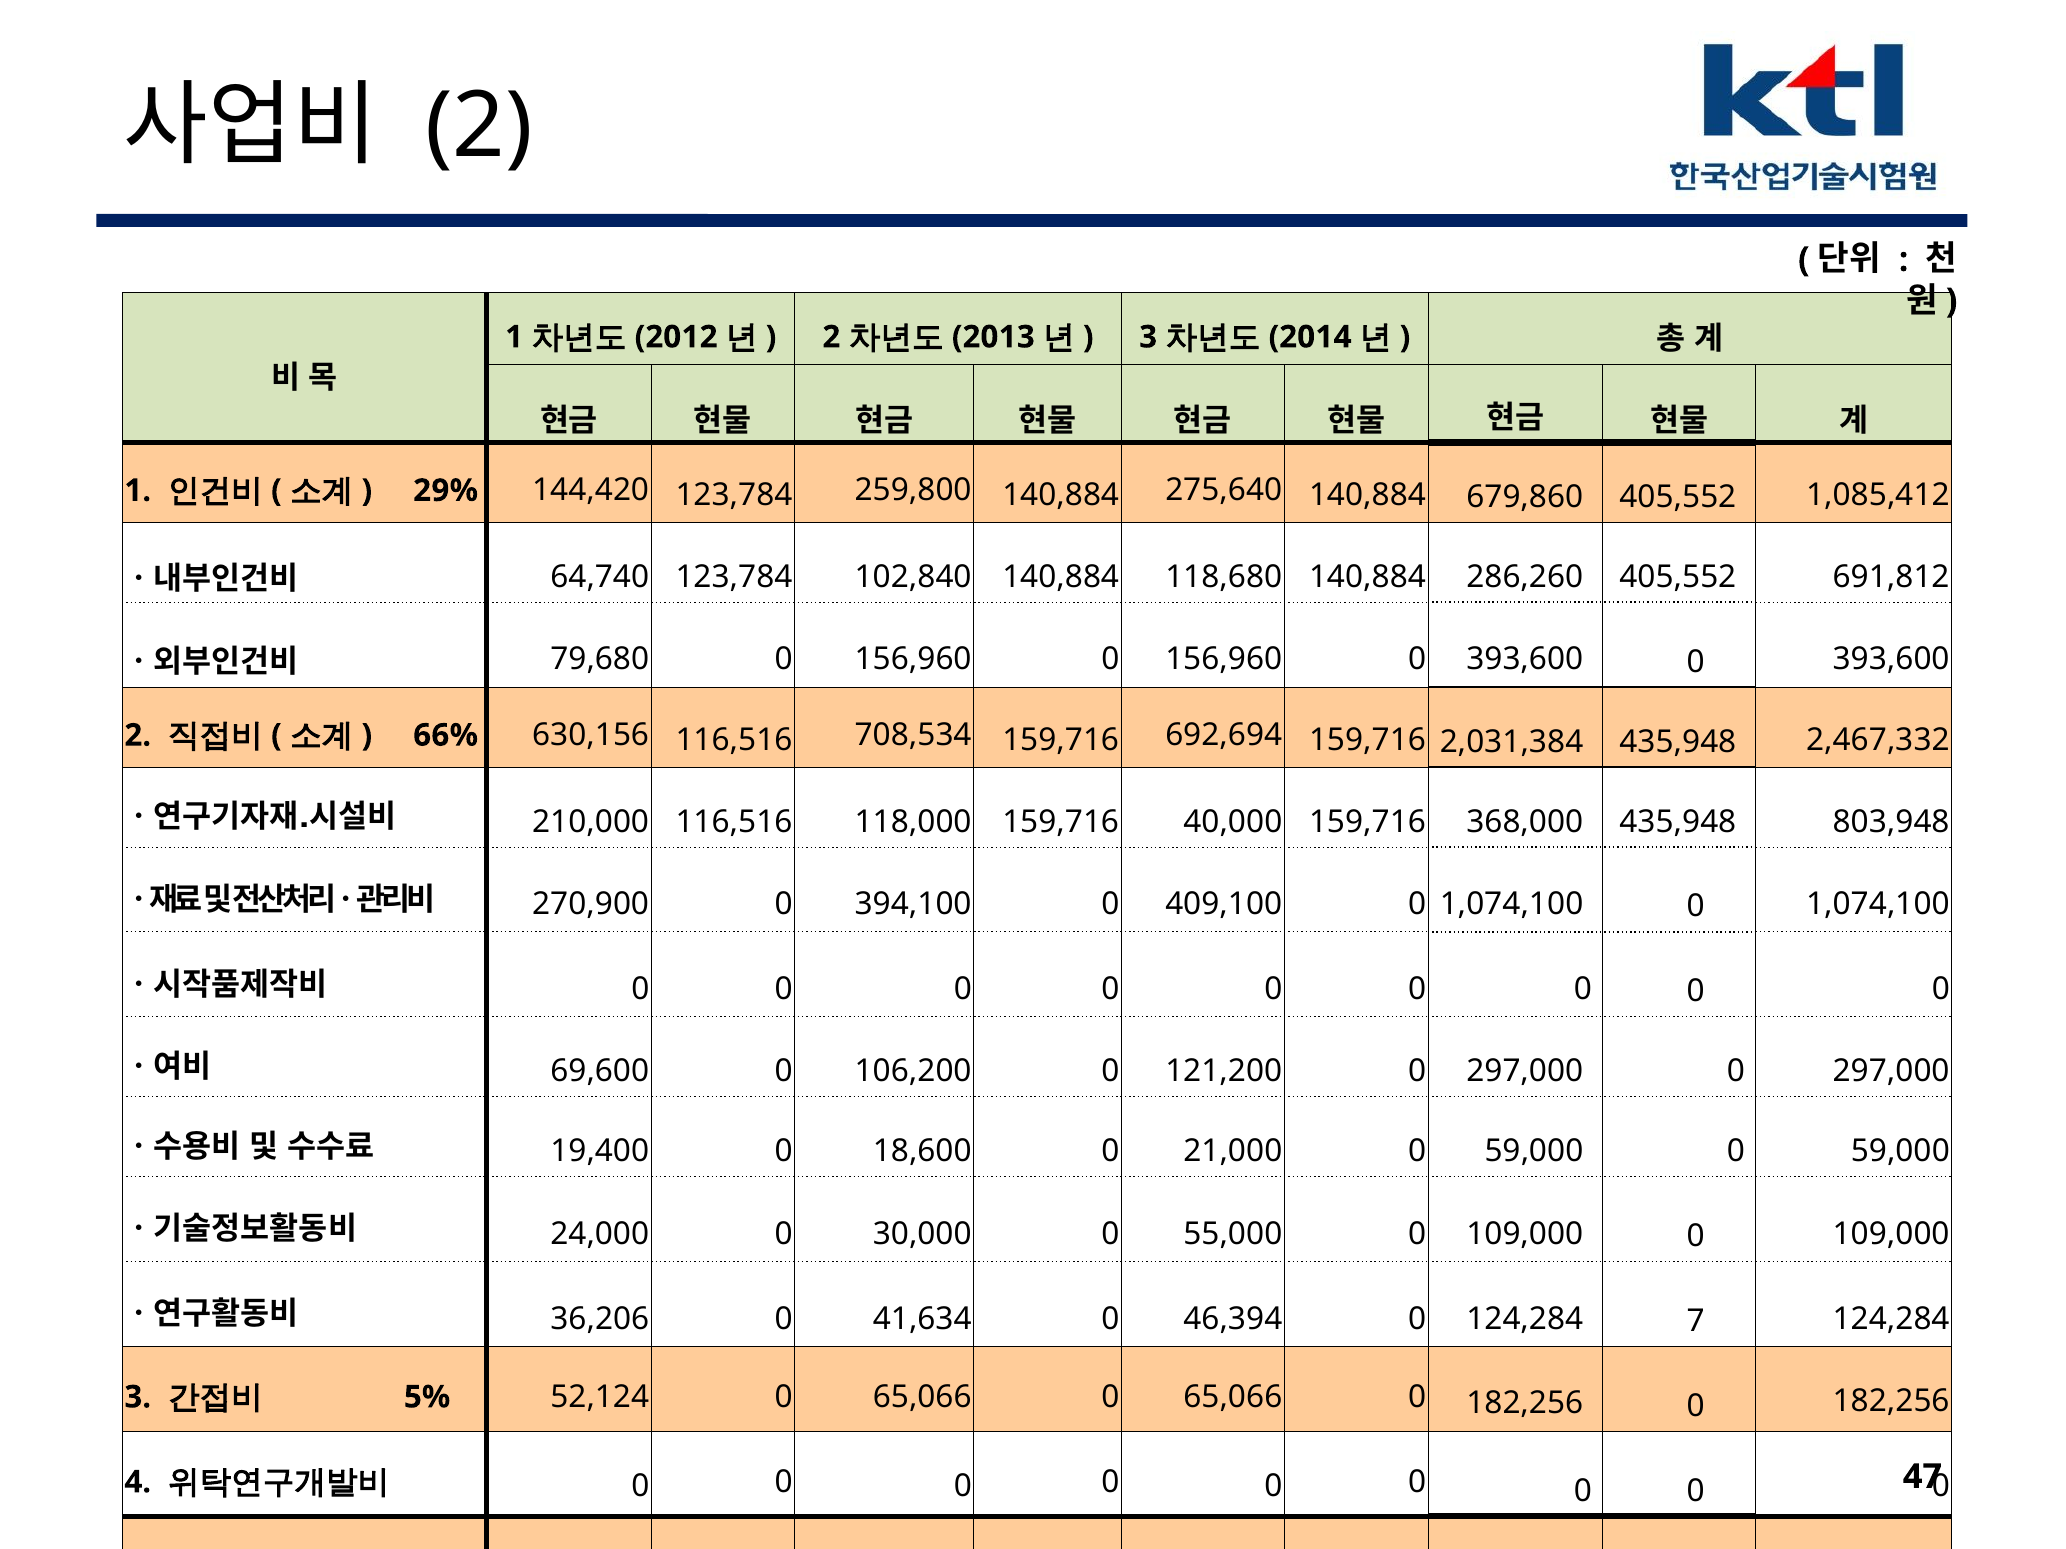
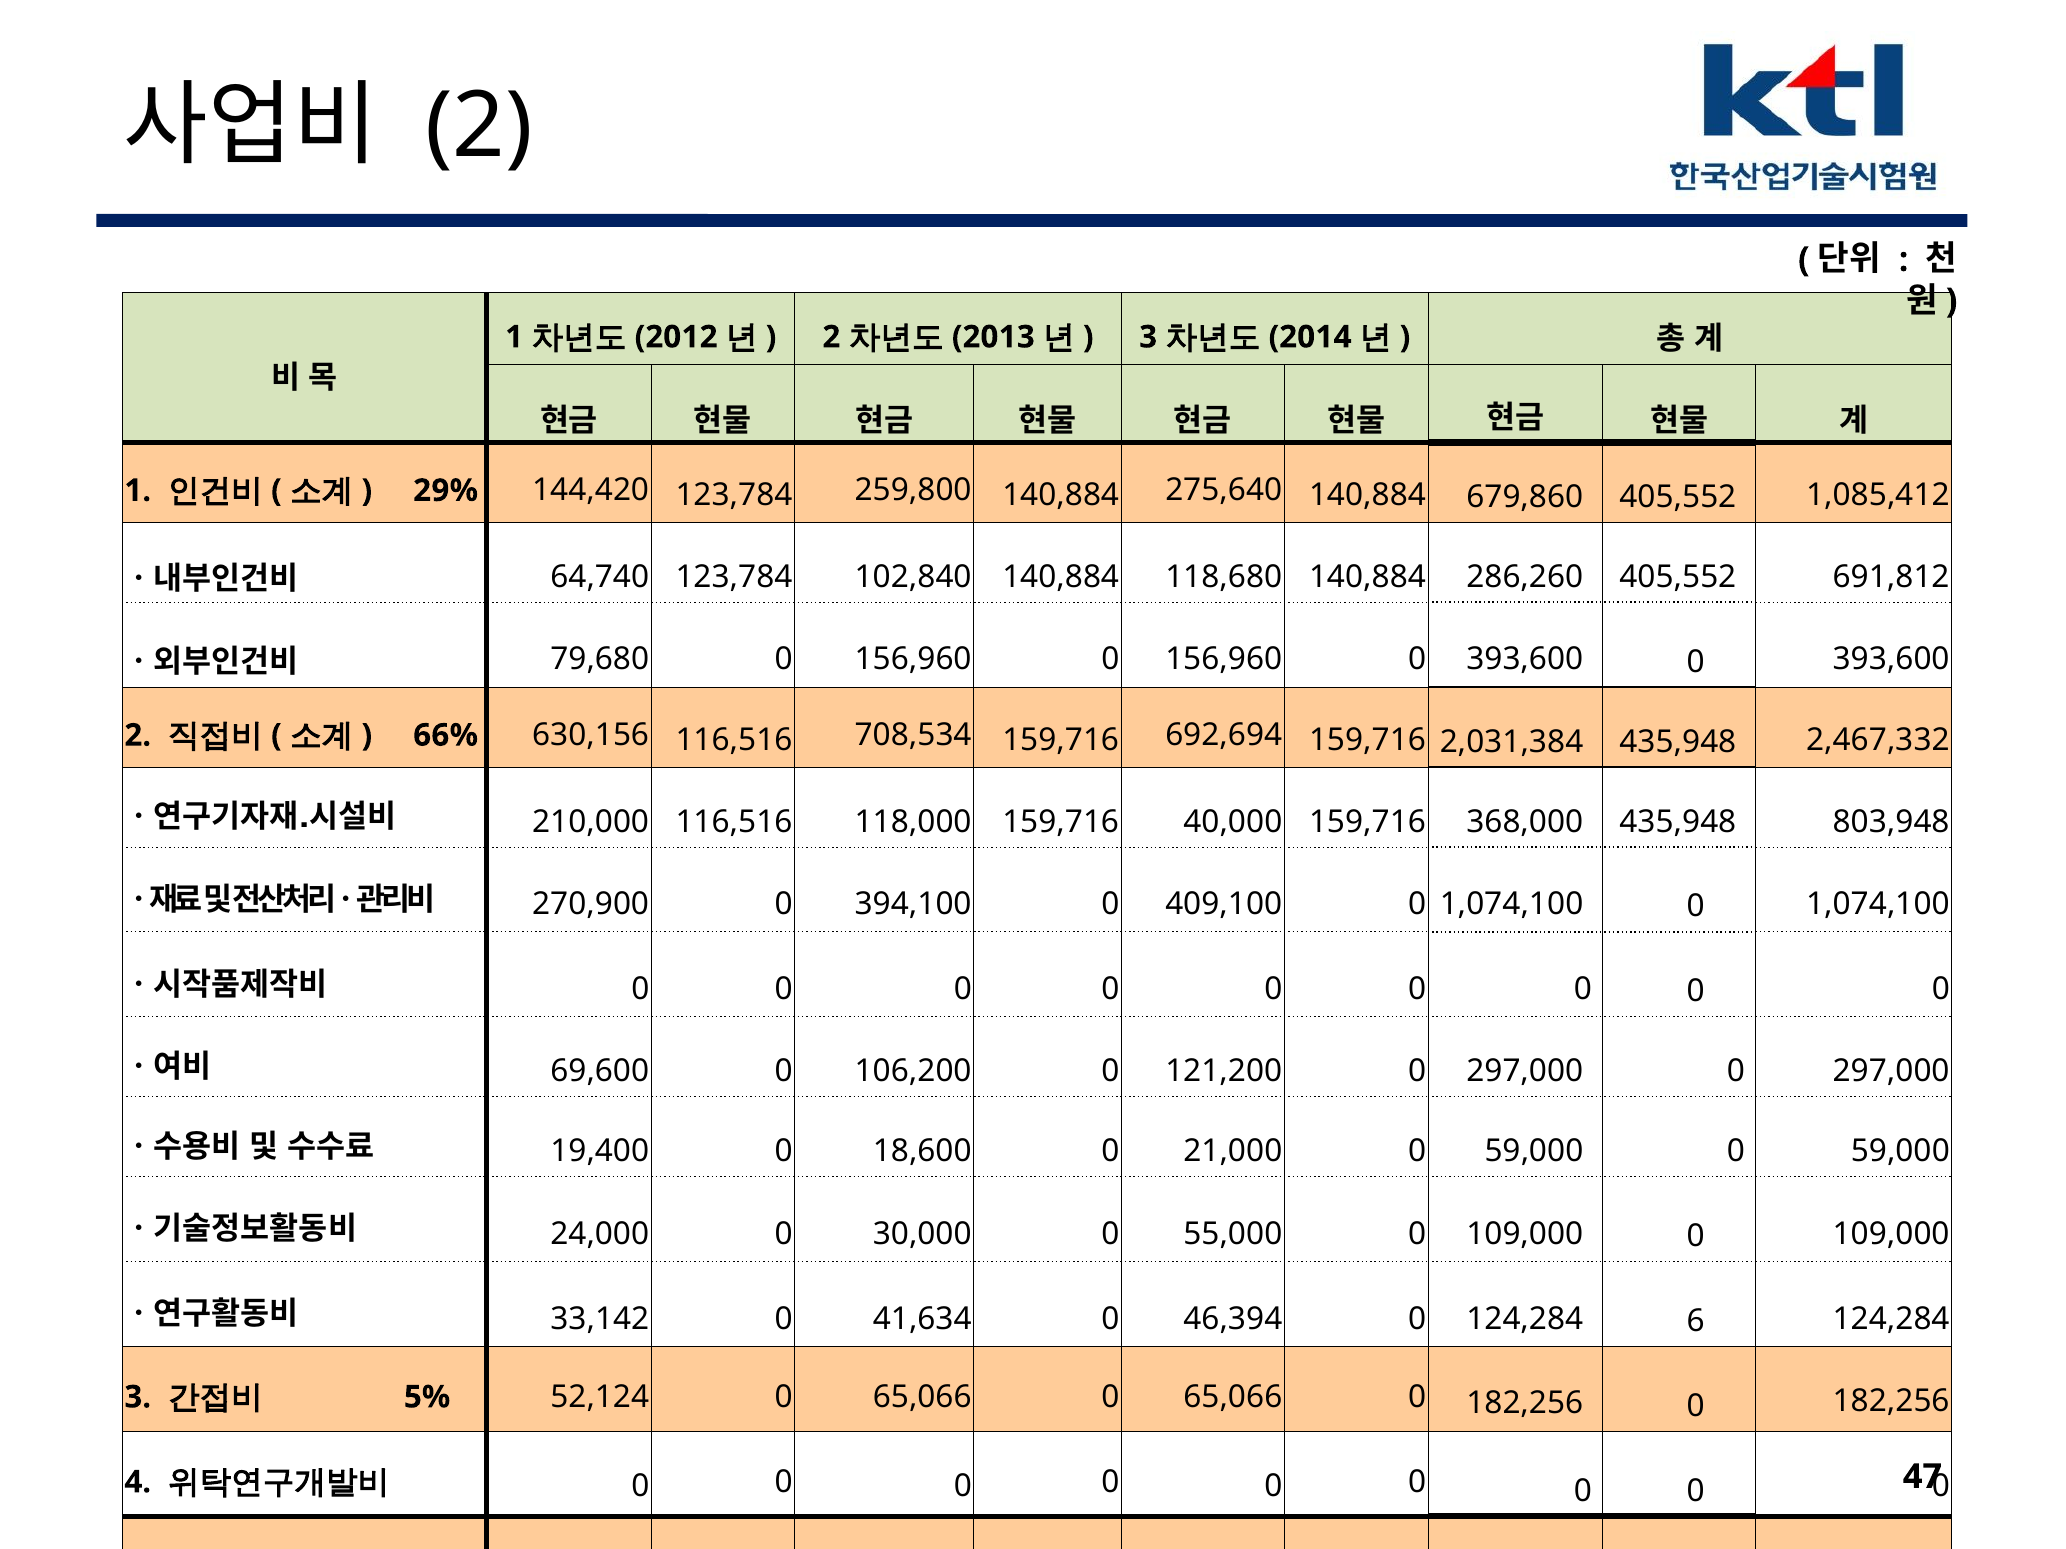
36,206: 36,206 -> 33,142 (600, 1319)
7: 7 -> 6 (1696, 1322)
